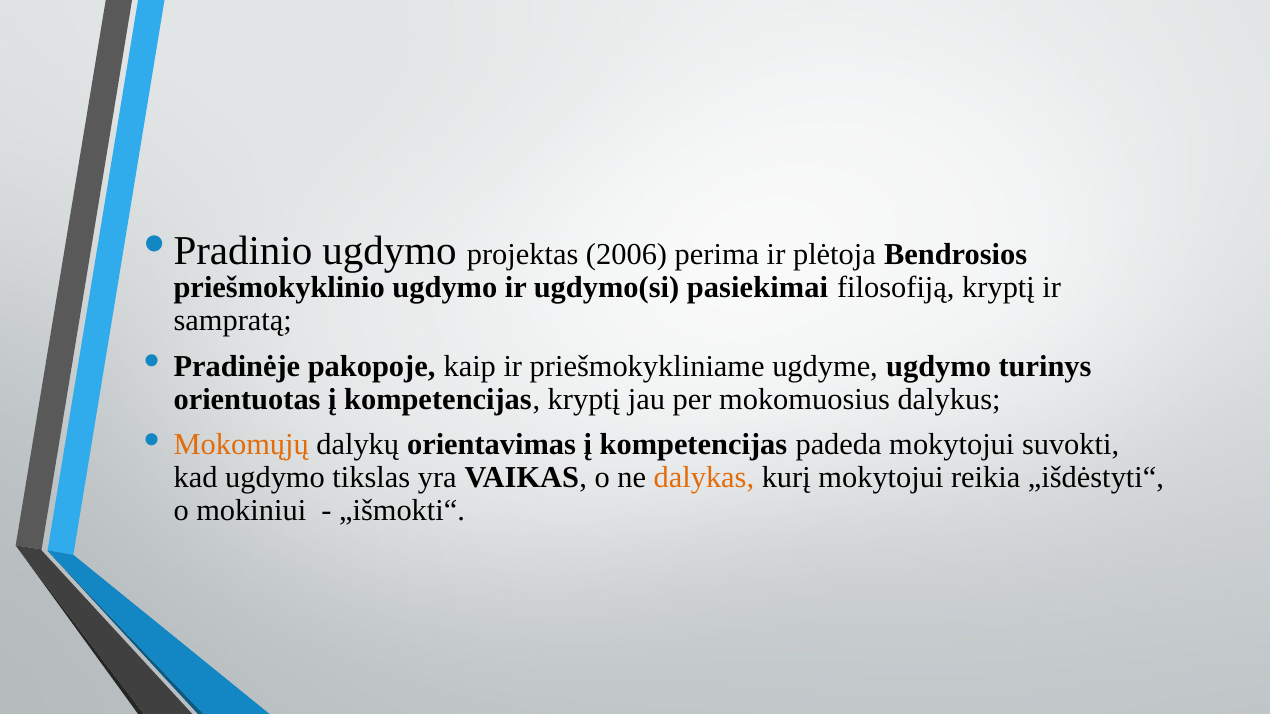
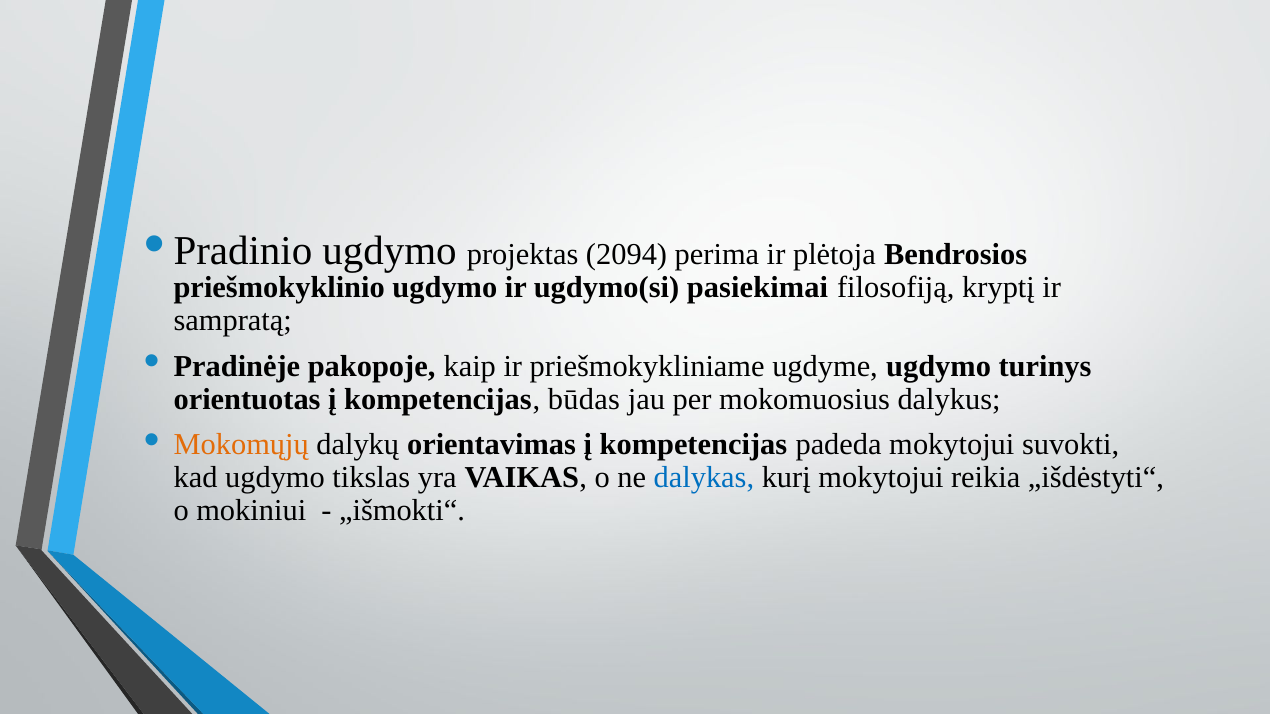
2006: 2006 -> 2094 (627, 254)
kompetencijas kryptį: kryptį -> būdas (584, 399)
dalykas colour: orange -> blue (704, 478)
